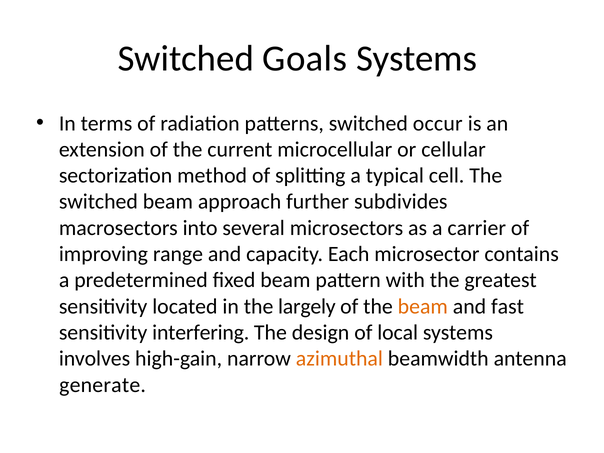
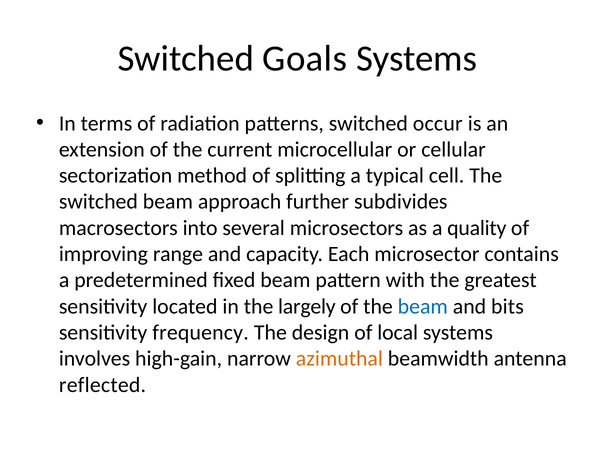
carrier: carrier -> quality (477, 228)
beam colour: orange -> blue (423, 306)
fast: fast -> bits (507, 306)
interfering: interfering -> frequency (201, 333)
generate: generate -> reflected (103, 385)
